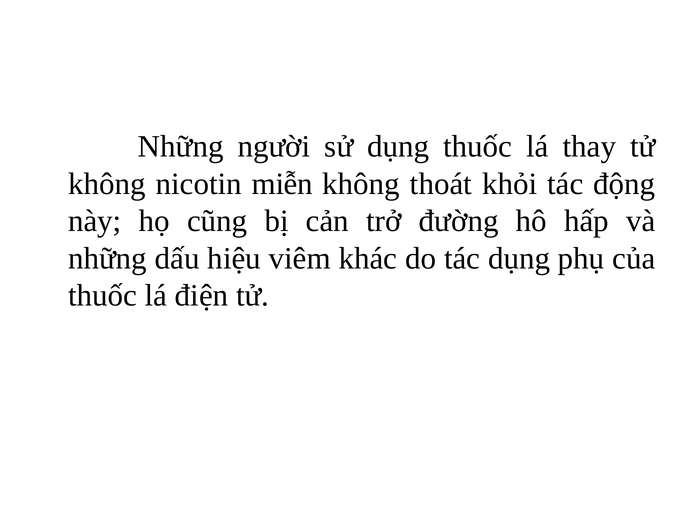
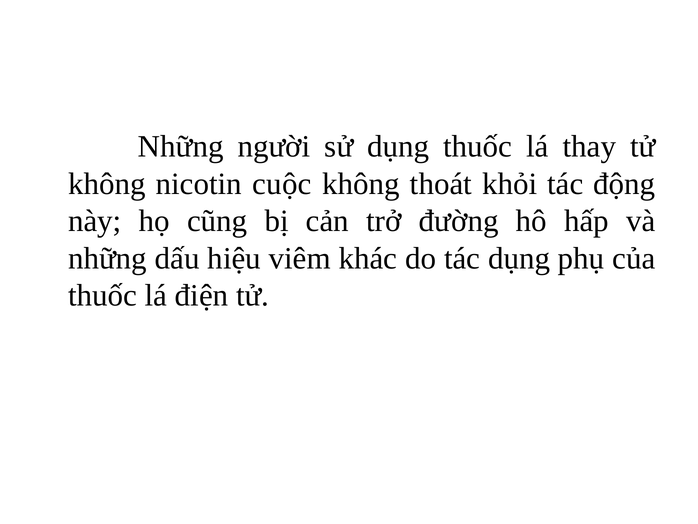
miễn: miễn -> cuộc (282, 184)
